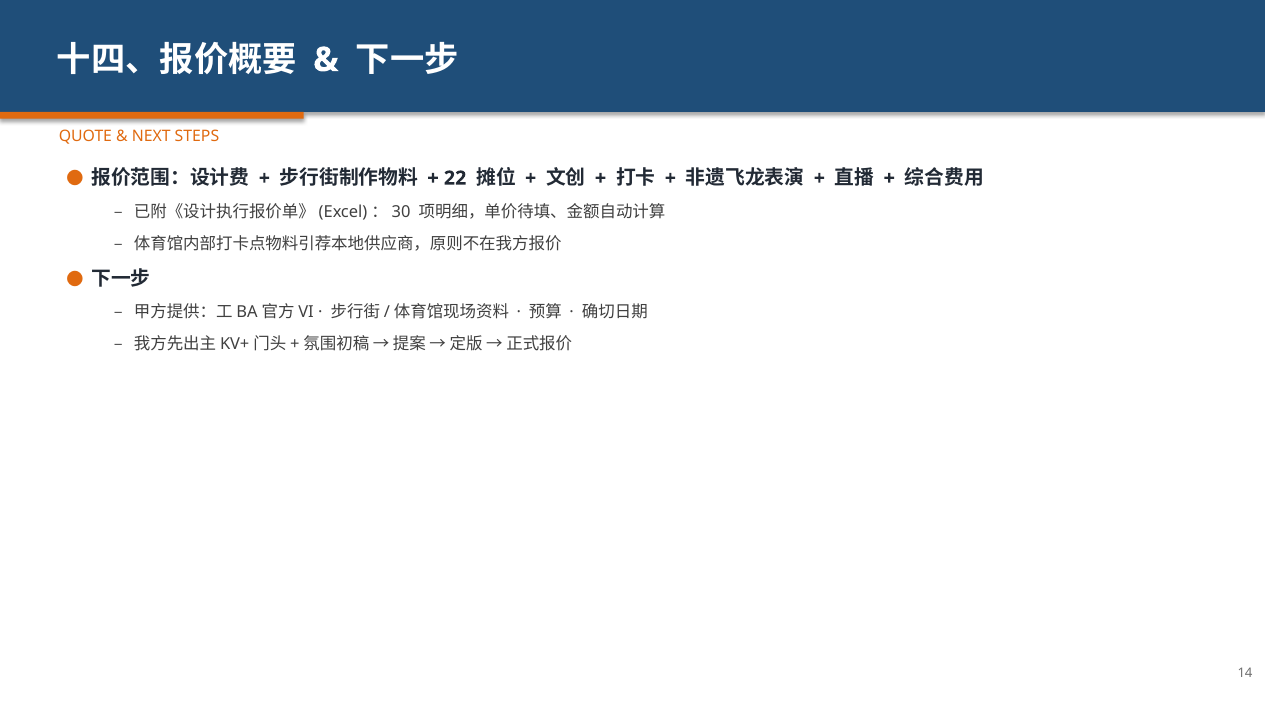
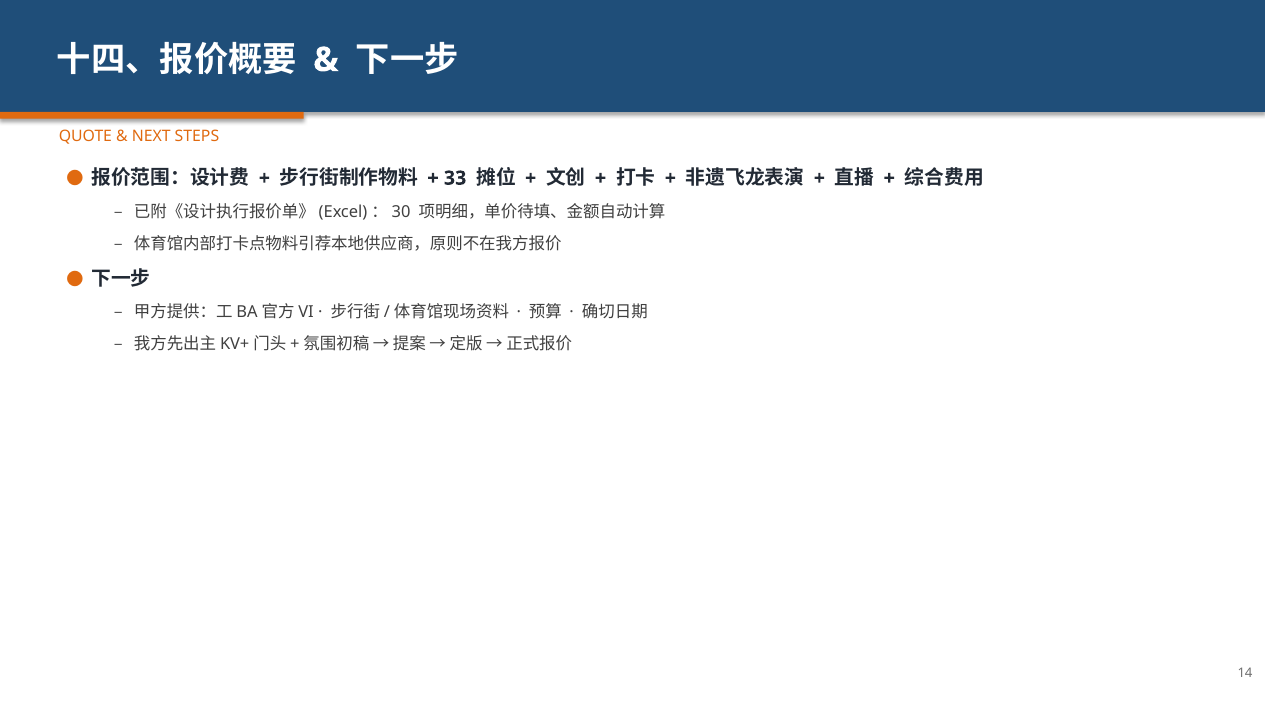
22: 22 -> 33 (455, 178)
